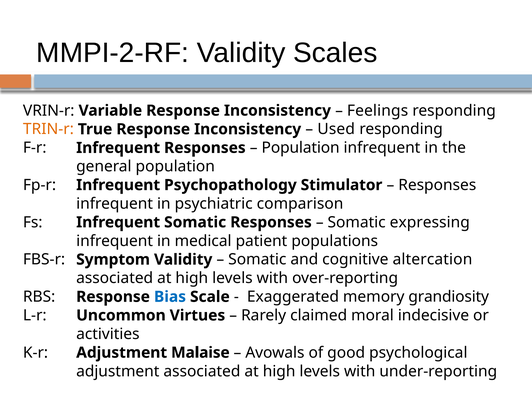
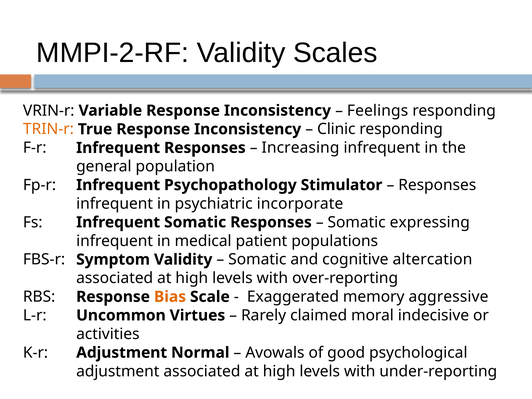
Used: Used -> Clinic (336, 129)
Population: Population -> Increasing (300, 148)
comparison: comparison -> incorporate (300, 204)
Bias colour: blue -> orange (170, 297)
grandiosity: grandiosity -> aggressive (449, 297)
Malaise: Malaise -> Normal (200, 353)
